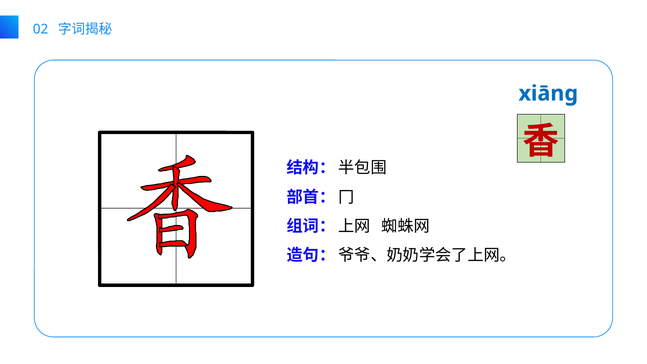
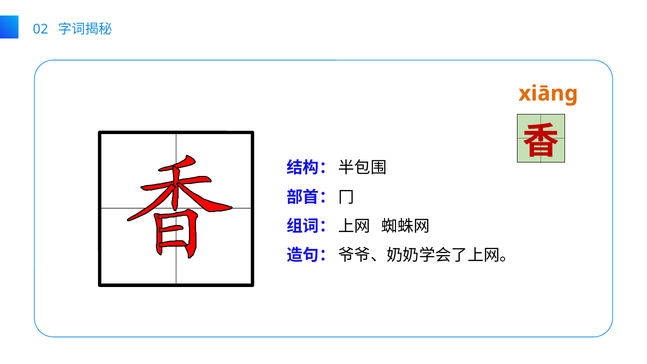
xiāng colour: blue -> orange (548, 93)
